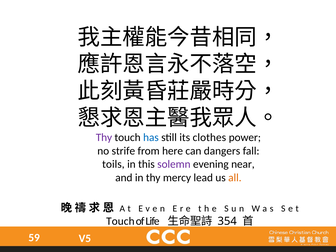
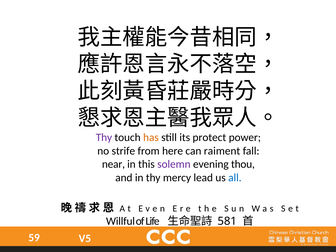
has colour: blue -> orange (151, 137)
clothes: clothes -> protect (209, 137)
dangers: dangers -> raiment (222, 151)
toils: toils -> near (113, 164)
near: near -> thou (243, 164)
all colour: orange -> blue (235, 178)
Touch: Touch -> Willful (120, 221)
354: 354 -> 581 (227, 221)
